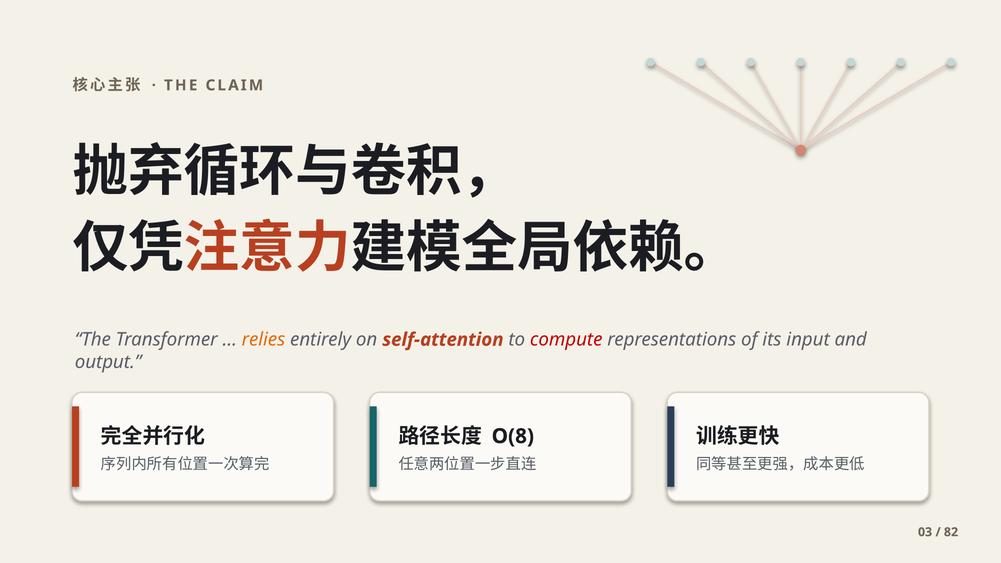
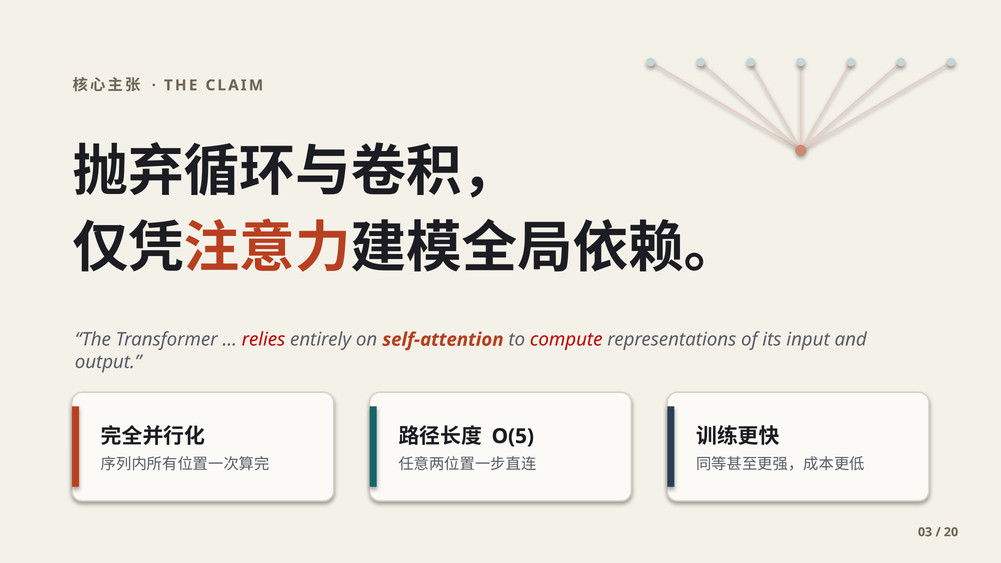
relies colour: orange -> red (263, 340)
O(8: O(8 -> O(5 (513, 436)
82: 82 -> 20 (951, 532)
